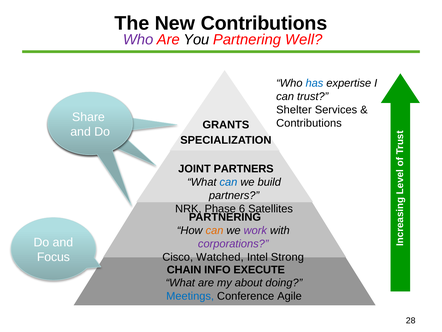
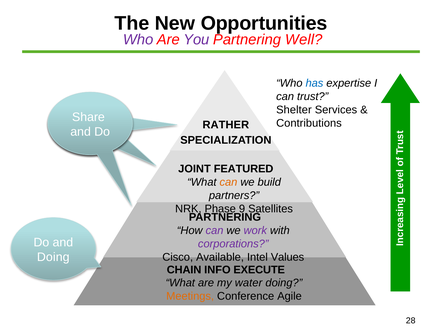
New Contributions: Contributions -> Opportunities (264, 23)
You colour: black -> purple (196, 40)
GRANTS: GRANTS -> RATHER (226, 124)
JOINT PARTNERS: PARTNERS -> FEATURED (244, 169)
can colour: blue -> orange (228, 182)
6: 6 -> 9 (242, 208)
can colour: orange -> purple (215, 230)
Focus: Focus -> Doing (53, 257)
Watched: Watched -> Available (220, 257)
Strong: Strong -> Values (288, 257)
about: about -> water (249, 283)
Meetings colour: blue -> orange (190, 296)
